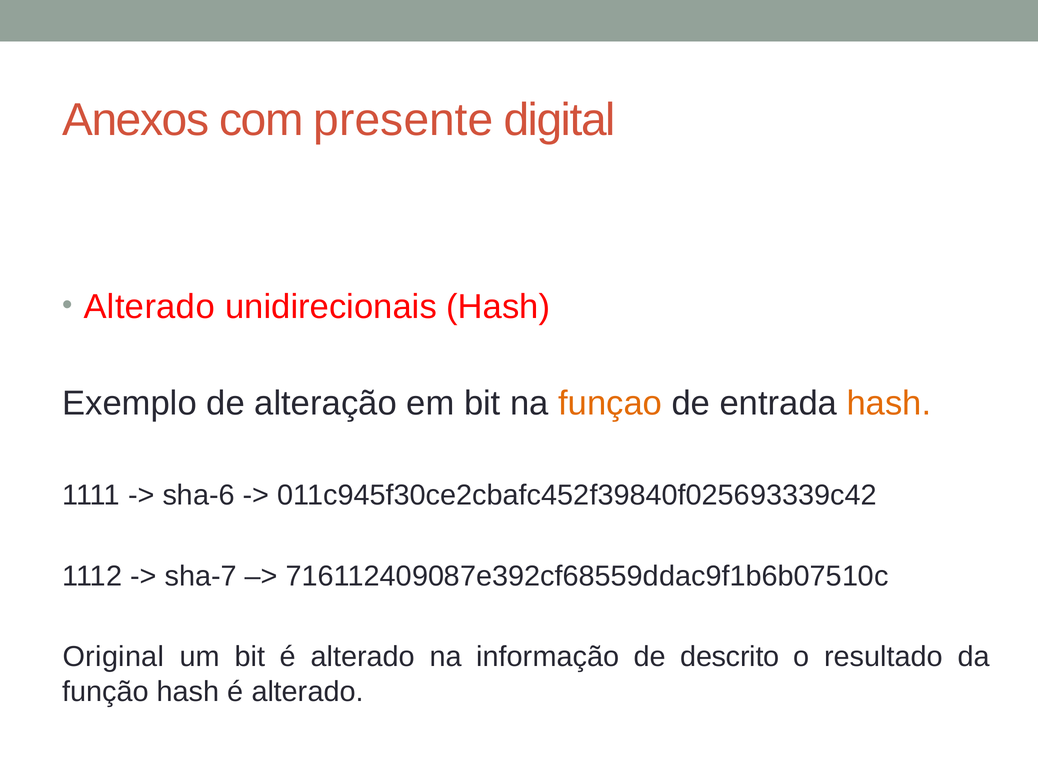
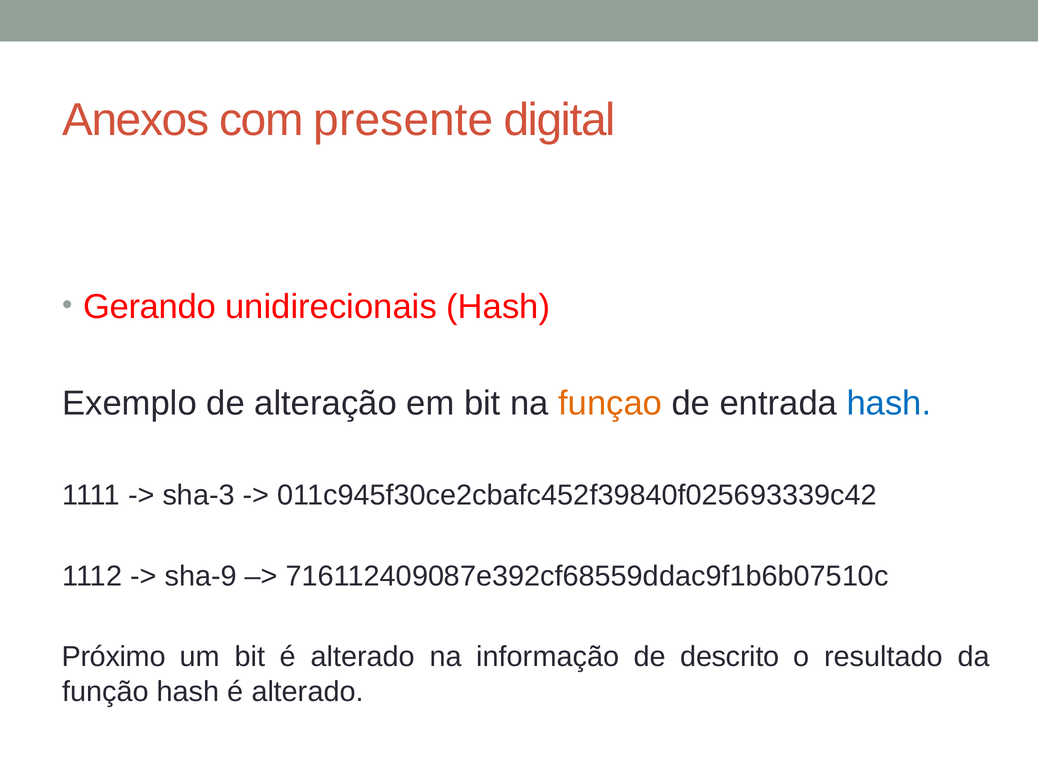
Alterado: Alterado -> Gerando (150, 307)
hash colour: orange -> blue (889, 404)
sha-6: sha-6 -> sha-3 (199, 496)
sha-7: sha-7 -> sha-9 (201, 576)
Original: Original -> Próximo (114, 657)
